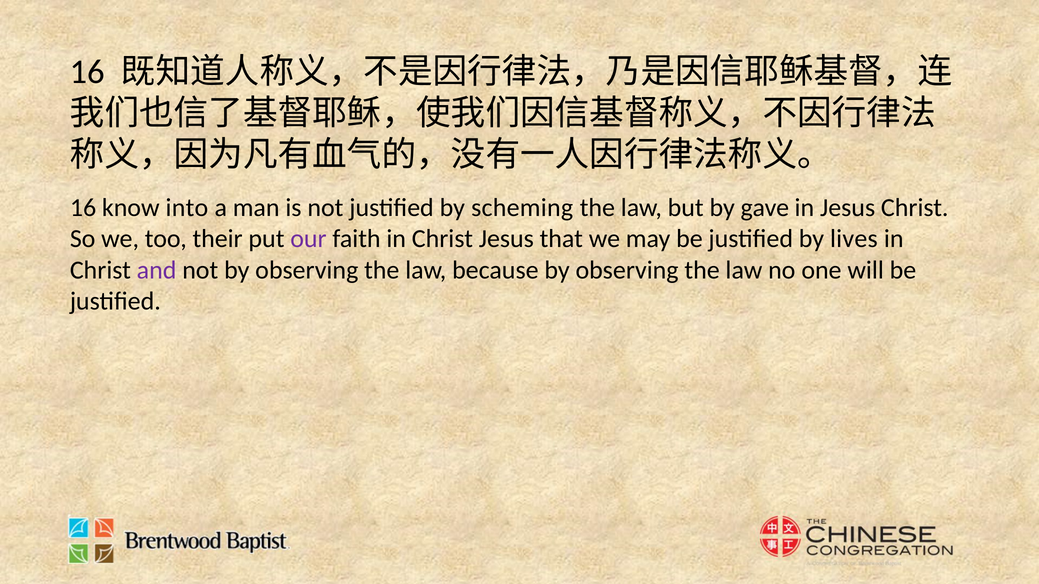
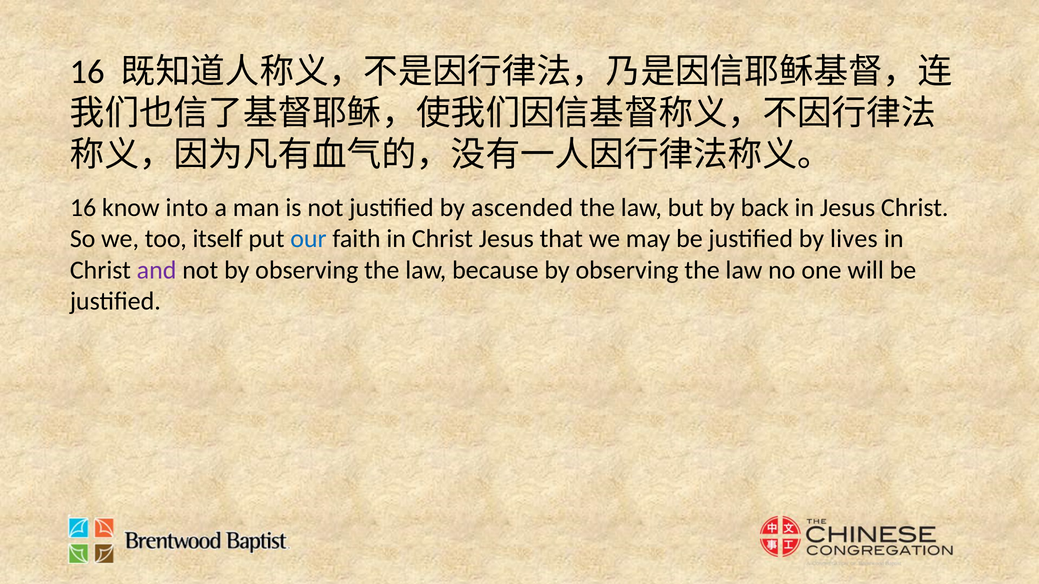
scheming: scheming -> ascended (522, 208)
gave: gave -> back (765, 208)
their: their -> itself (218, 239)
our colour: purple -> blue (308, 239)
